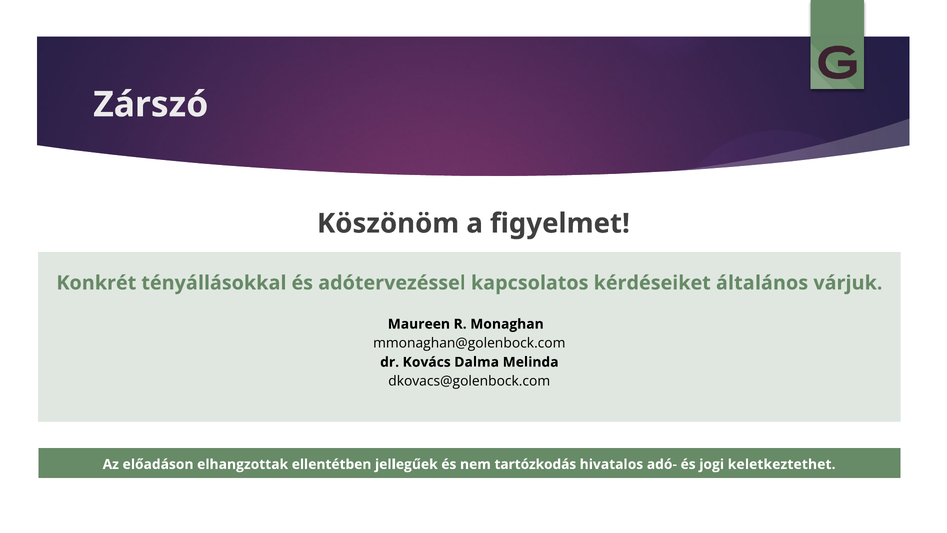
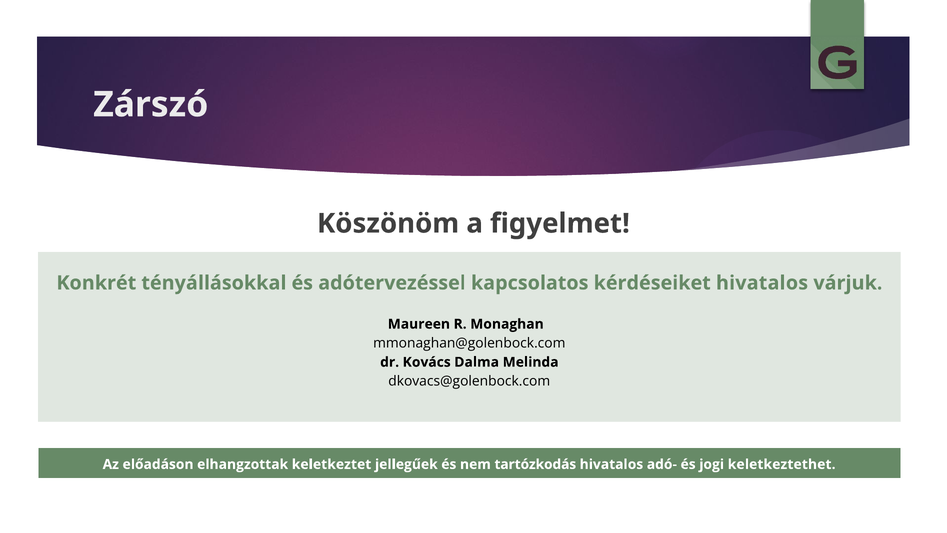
kérdéseiket általános: általános -> hivatalos (762, 283)
ellentétben: ellentétben -> keletkeztet (332, 464)
